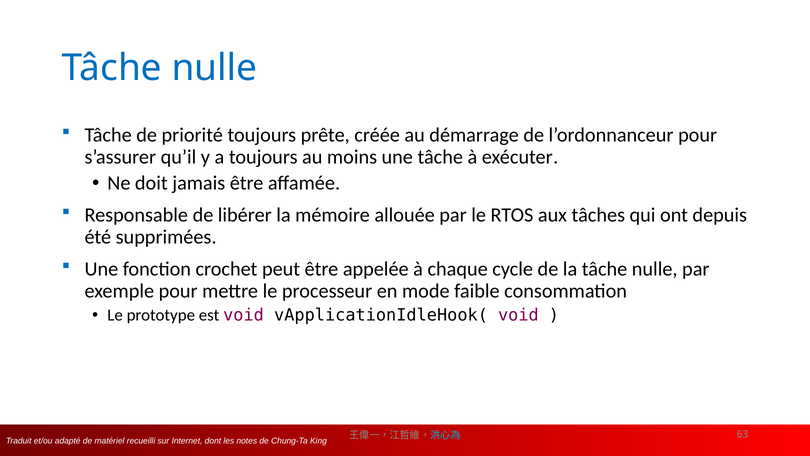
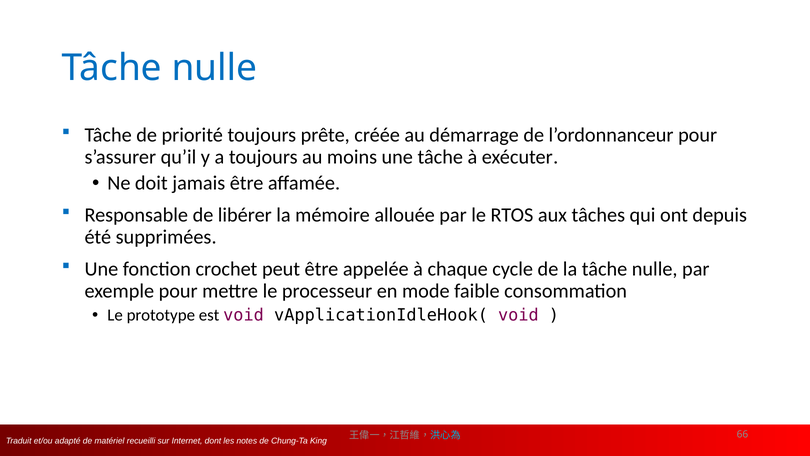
63: 63 -> 66 (742, 434)
